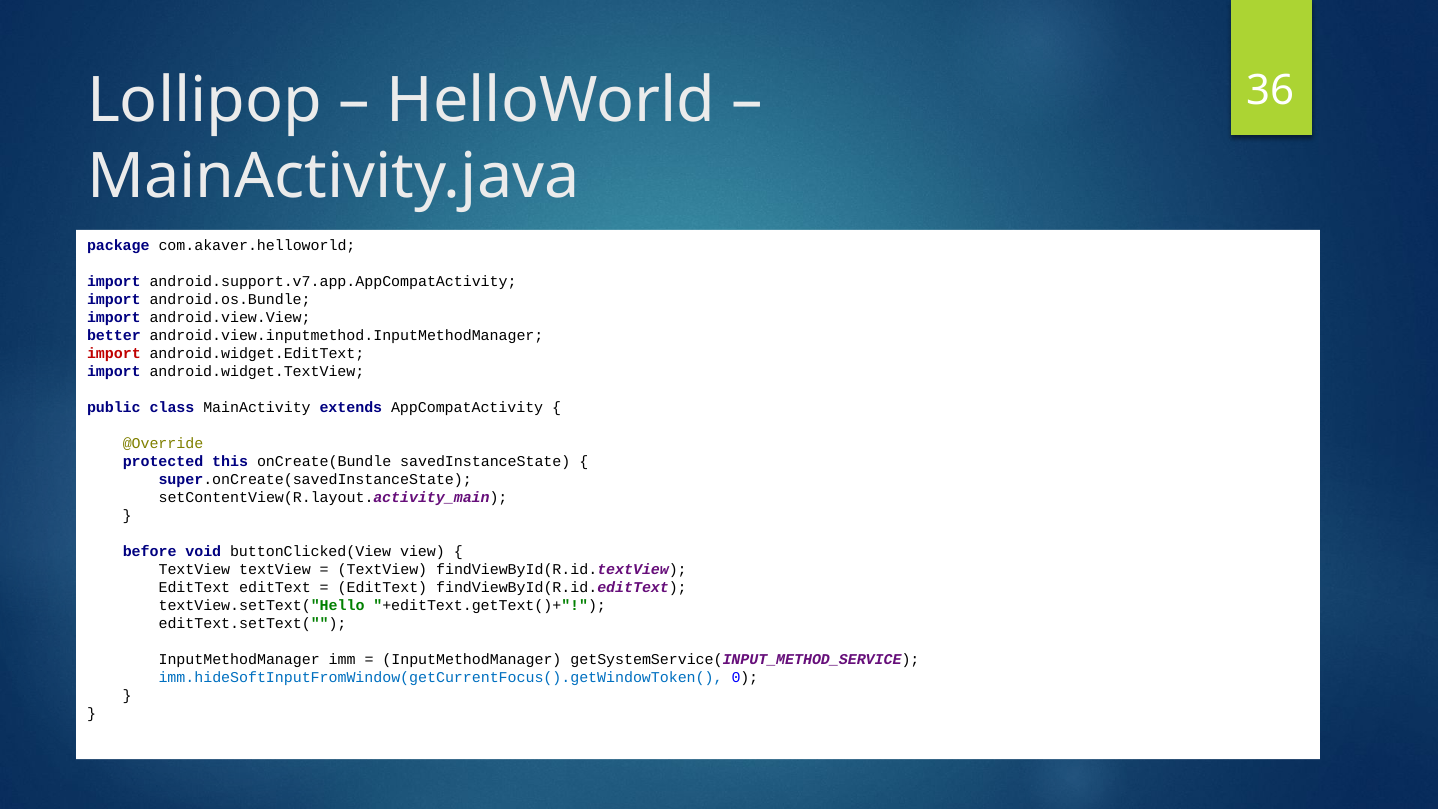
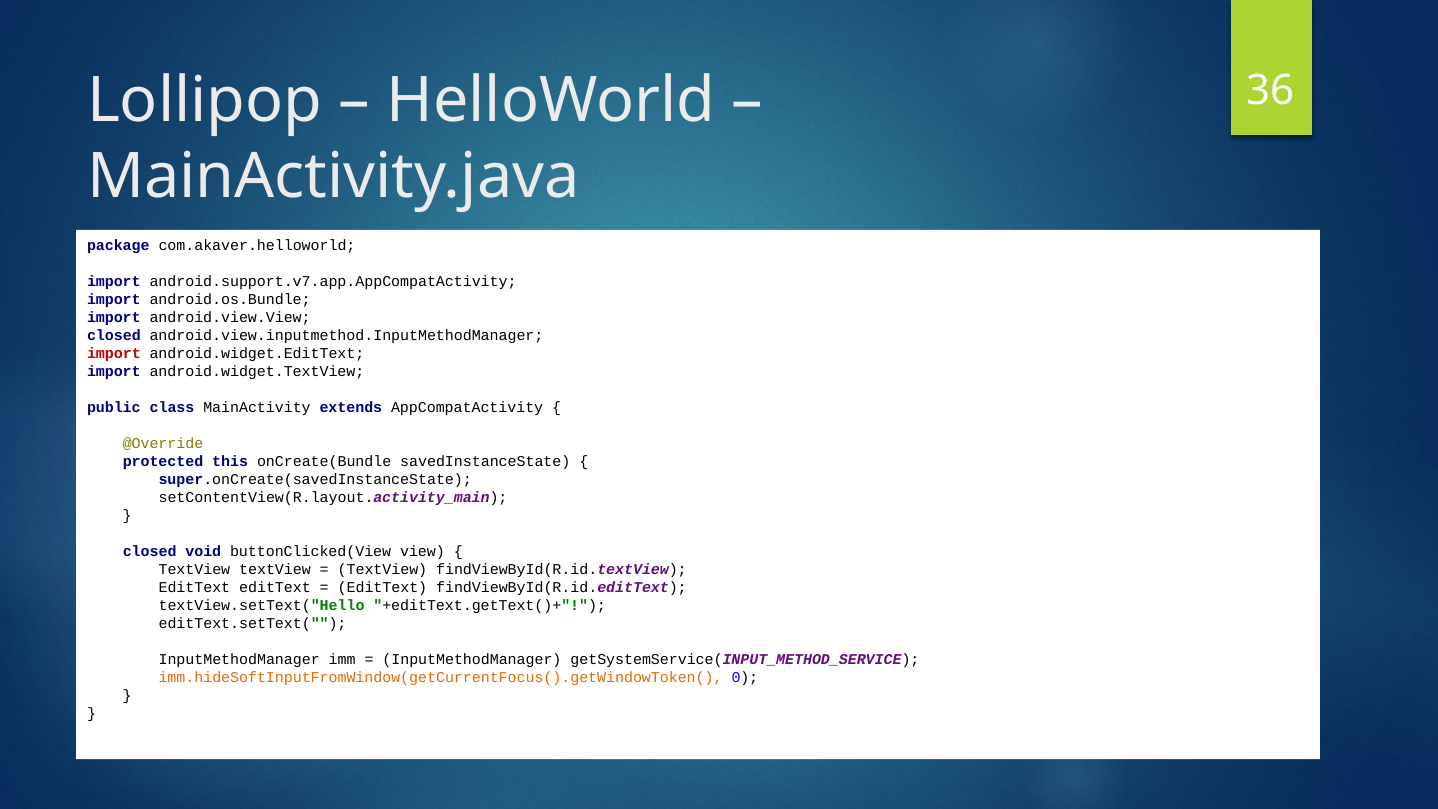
better: better -> closed (114, 335)
before: before -> closed (150, 551)
imm.hideSoftInputFromWindow(getCurrentFocus().getWindowToken( colour: blue -> orange (441, 677)
